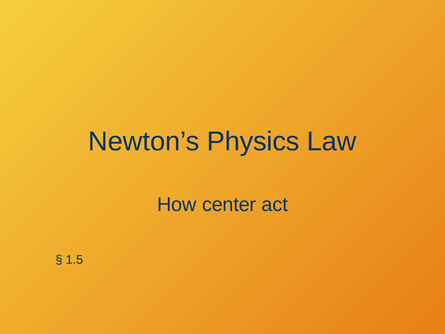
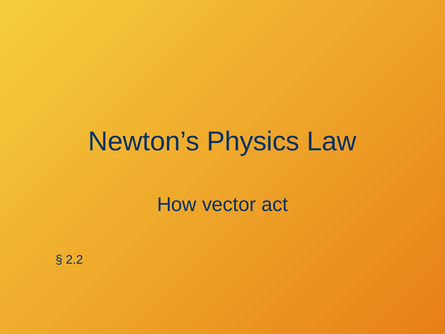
center: center -> vector (229, 205)
1.5: 1.5 -> 2.2 (74, 259)
